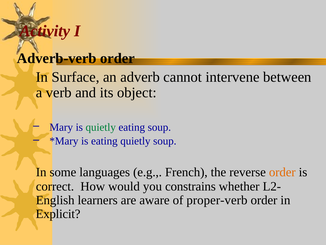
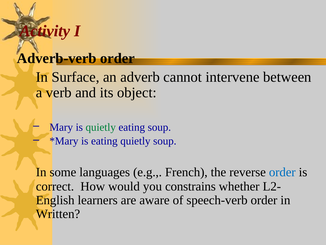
order colour: orange -> blue (282, 172)
proper-verb: proper-verb -> speech-verb (217, 200)
Explicit: Explicit -> Written (58, 213)
